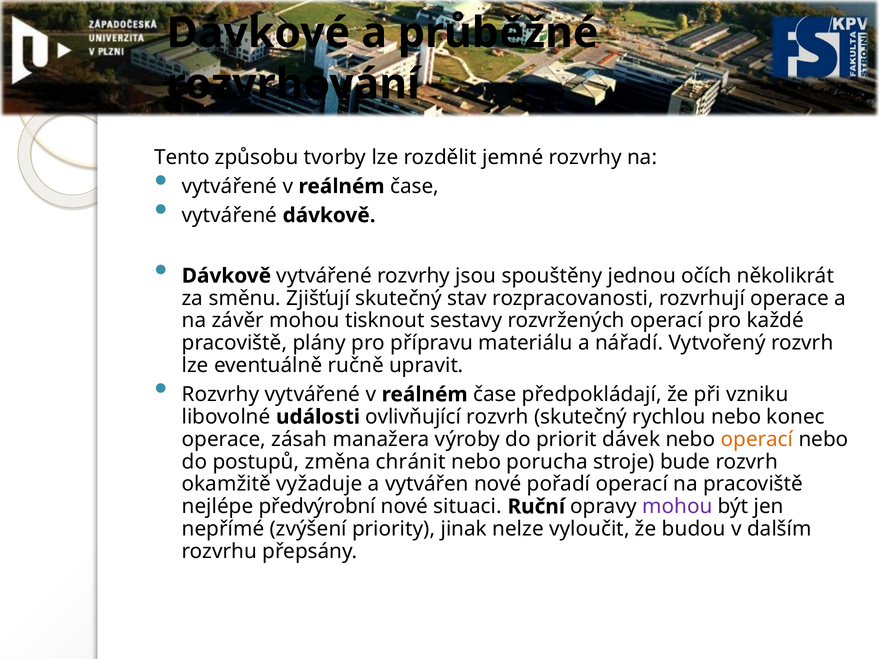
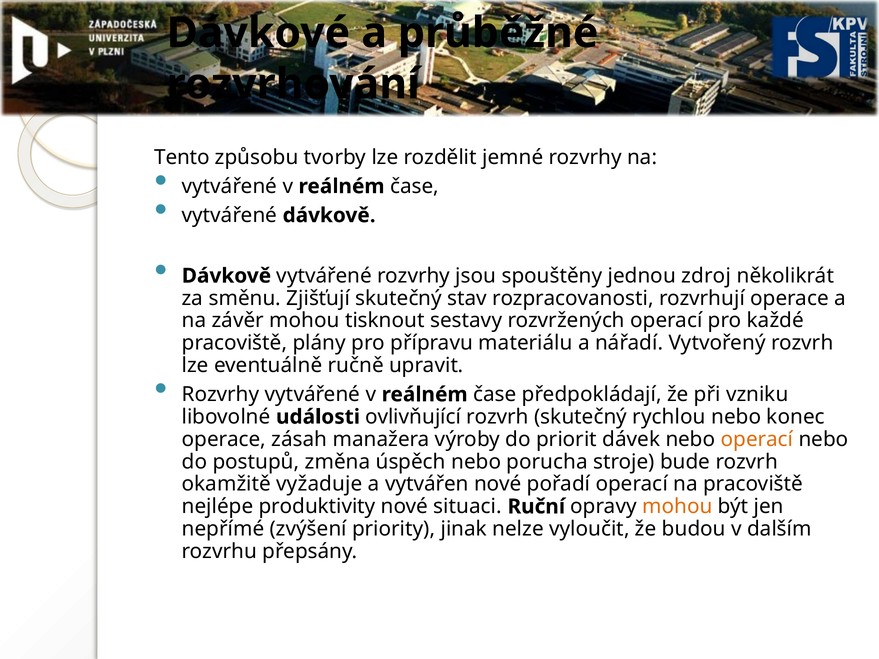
očích: očích -> zdroj (706, 276)
chránit: chránit -> úspěch (411, 462)
předvýrobní: předvýrobní -> produktivity (317, 507)
mohou colour: purple -> orange (677, 507)
